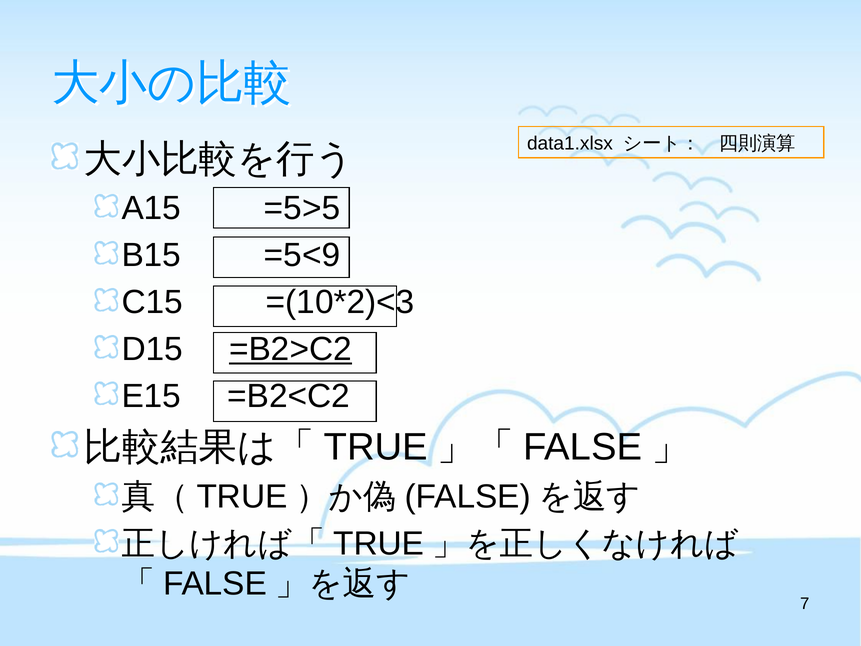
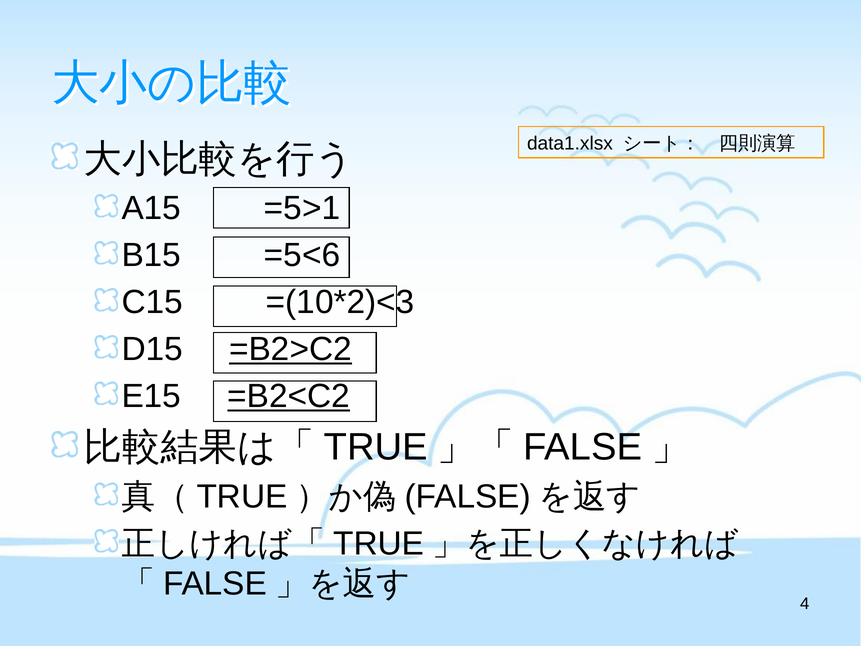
=5>5: =5>5 -> =5>1 (302, 208)
=5<9: =5<9 -> =5<6 (302, 255)
=B2<C2 underline: none -> present (289, 396)
7: 7 -> 4 (805, 604)
